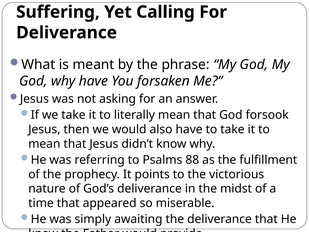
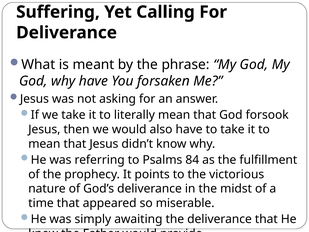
88: 88 -> 84 (192, 160)
